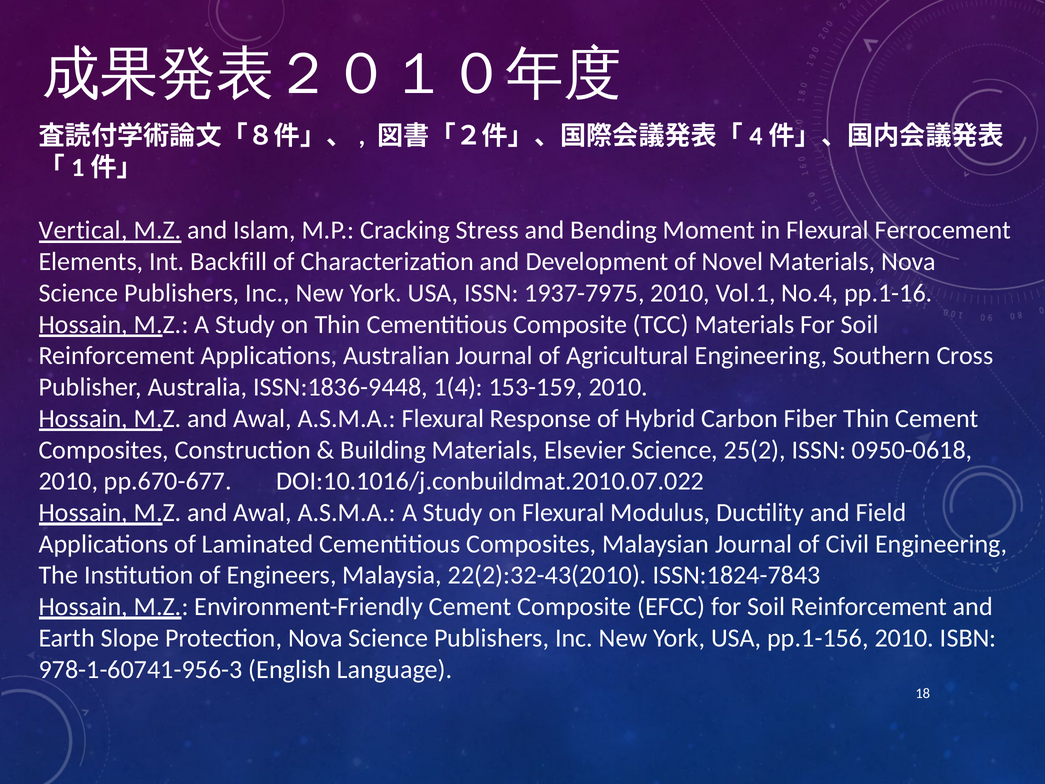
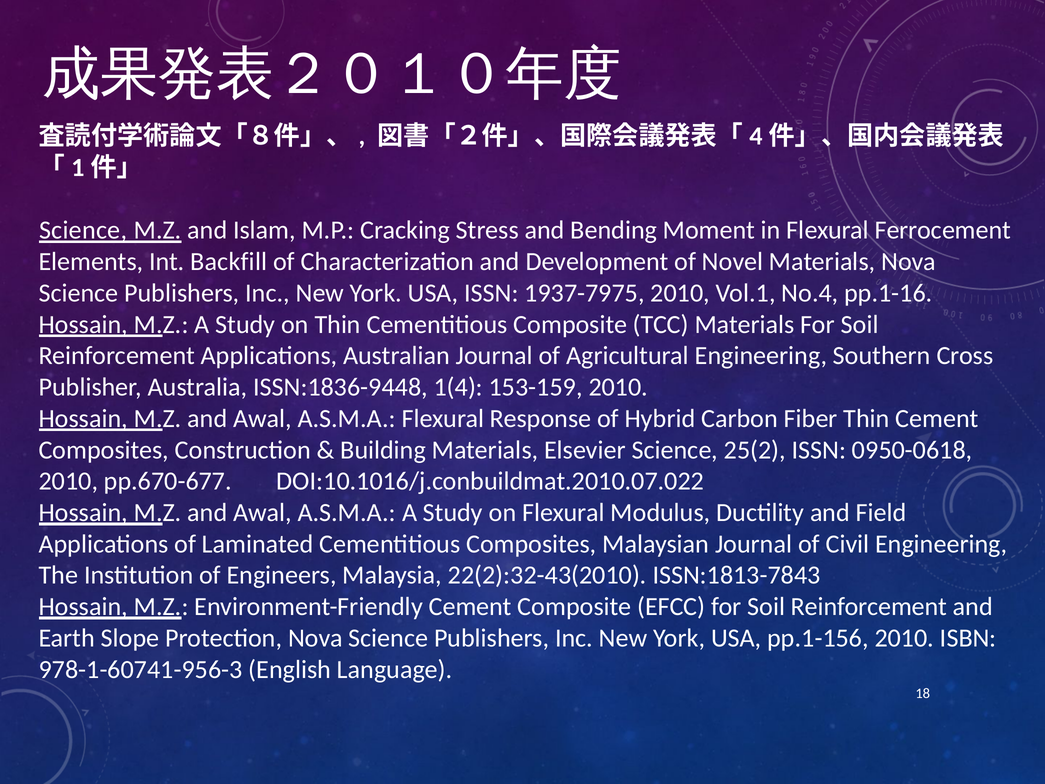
Vertical: Vertical -> Science (83, 230)
ISSN:1824-7843: ISSN:1824-7843 -> ISSN:1813-7843 (737, 575)
